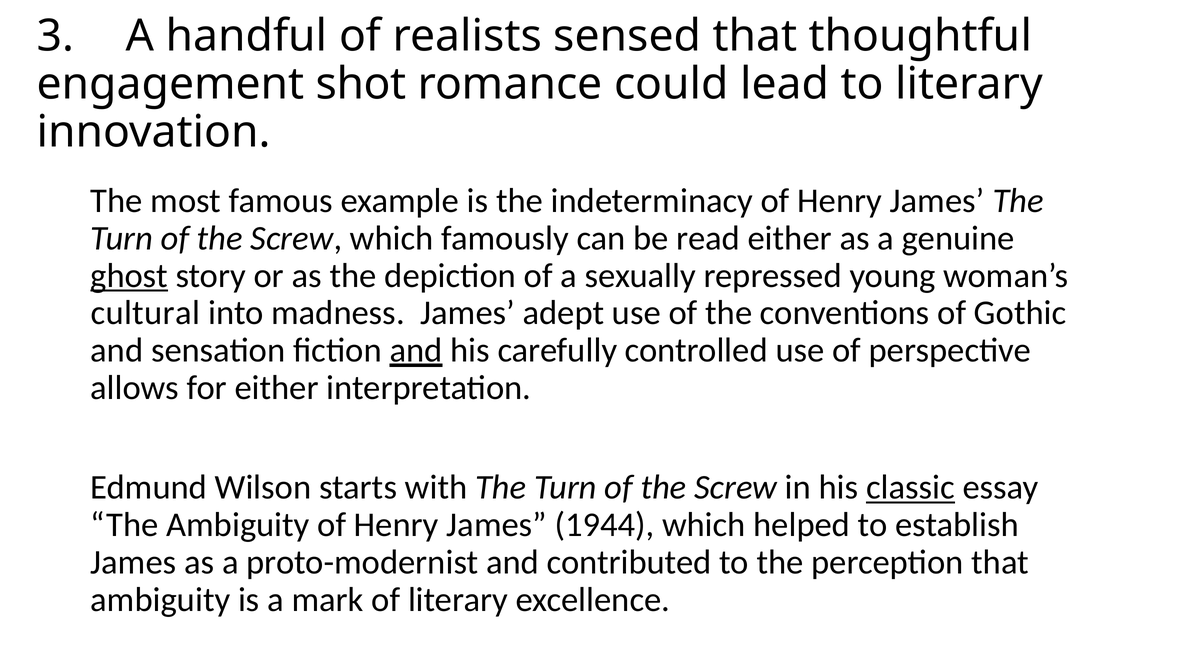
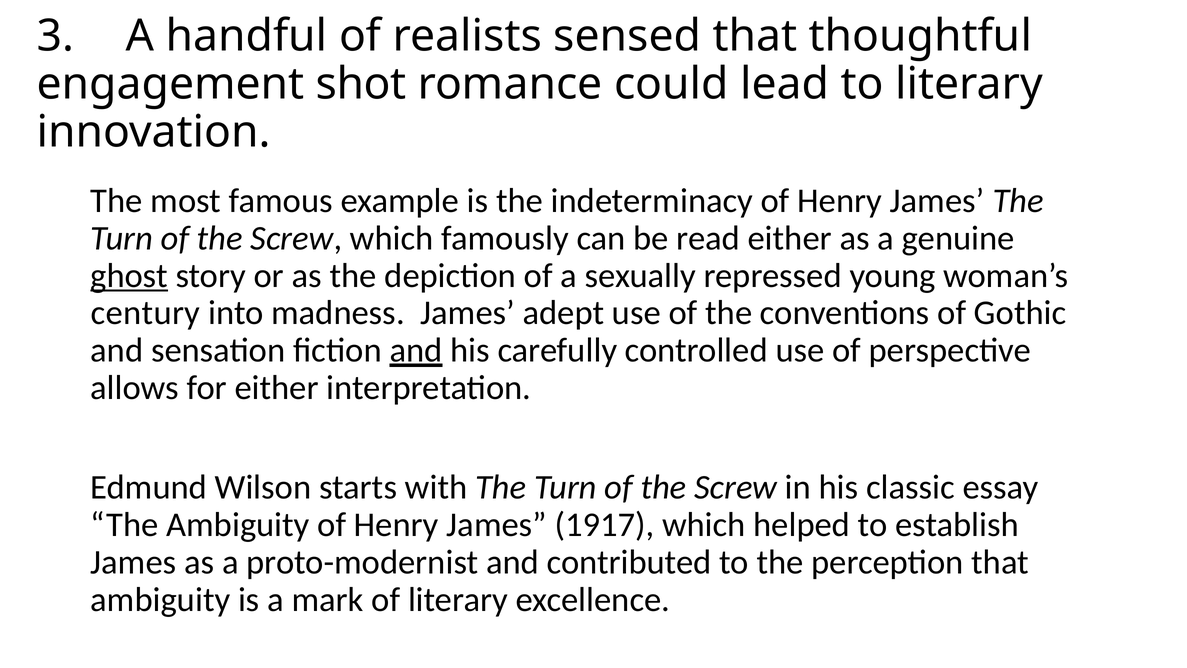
cultural: cultural -> century (145, 313)
classic underline: present -> none (911, 487)
1944: 1944 -> 1917 (604, 525)
